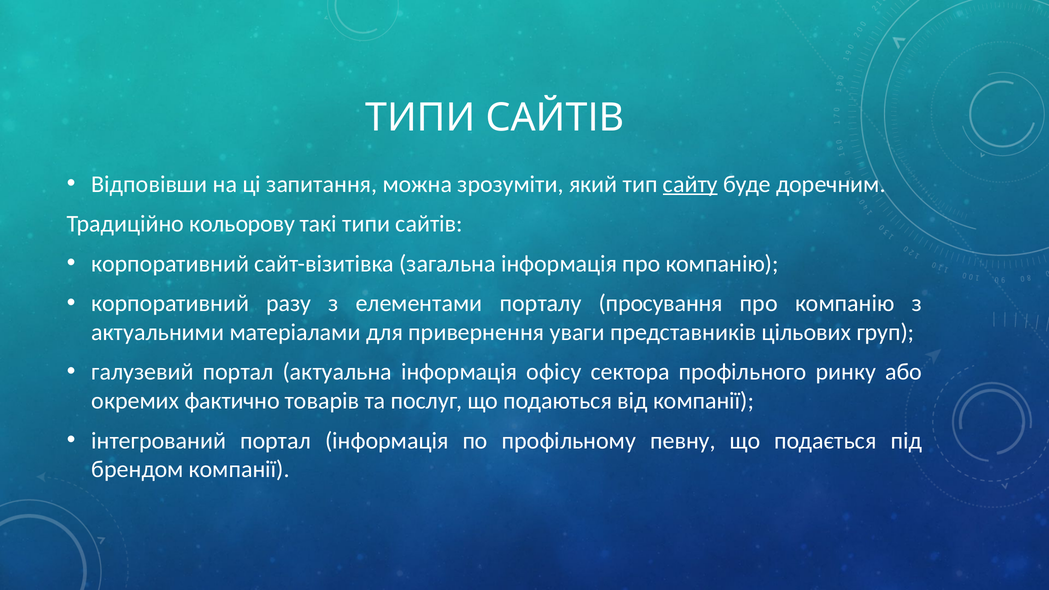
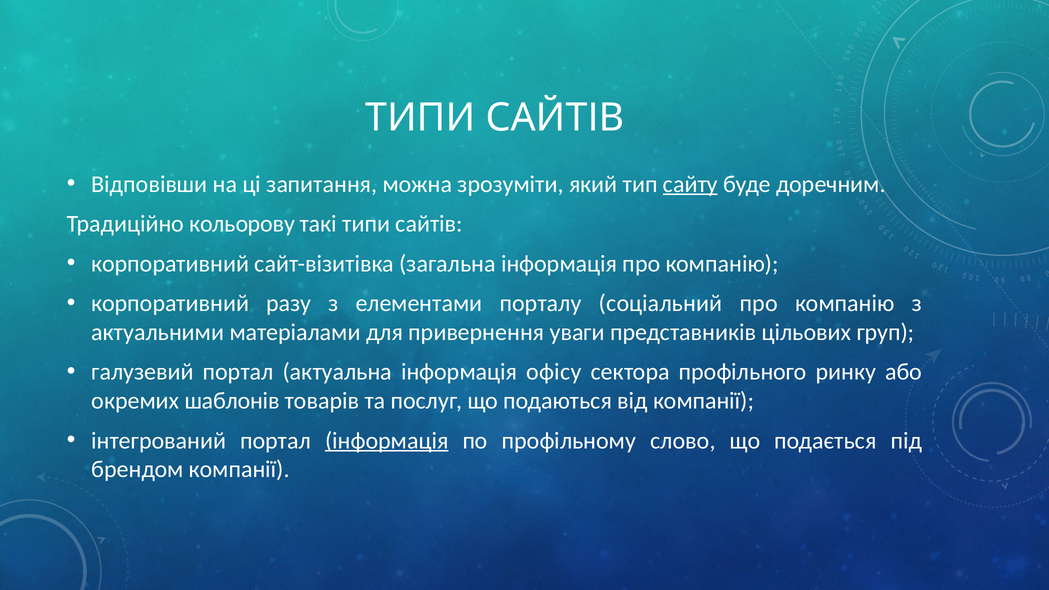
просування: просування -> соціальний (661, 303)
фактично: фактично -> шаблонів (232, 401)
інформація underline: none -> present (387, 441)
певну: певну -> слово (683, 441)
